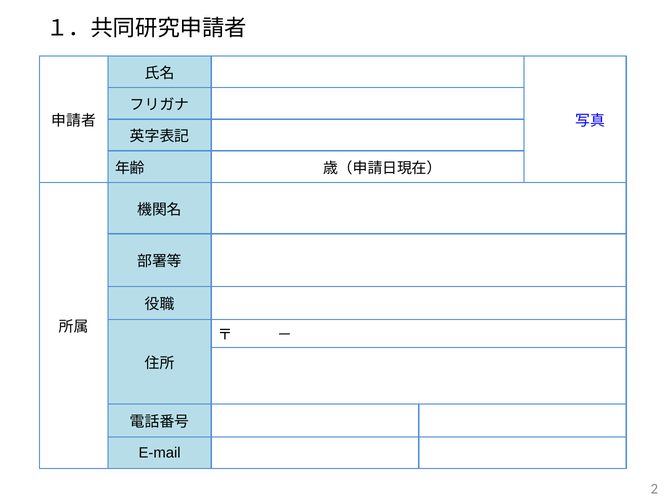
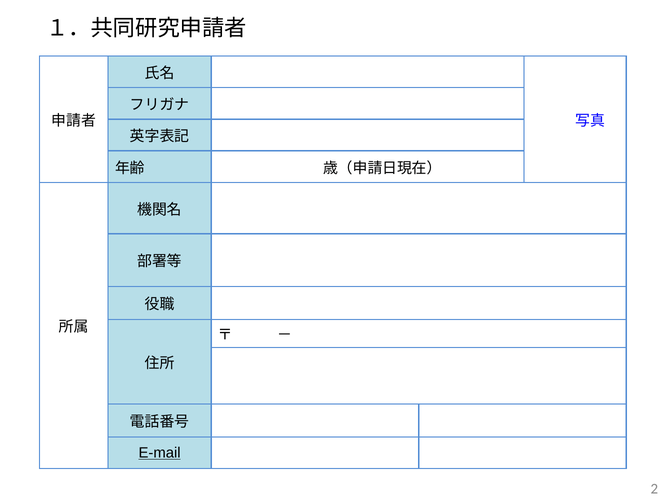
E-mail underline: none -> present (160, 453)
